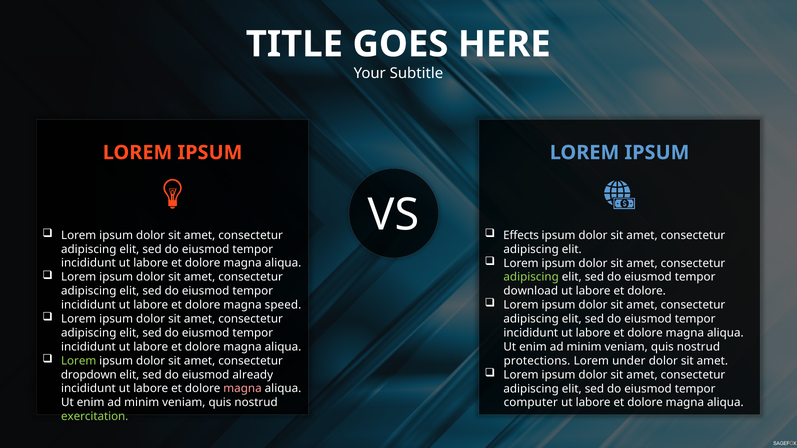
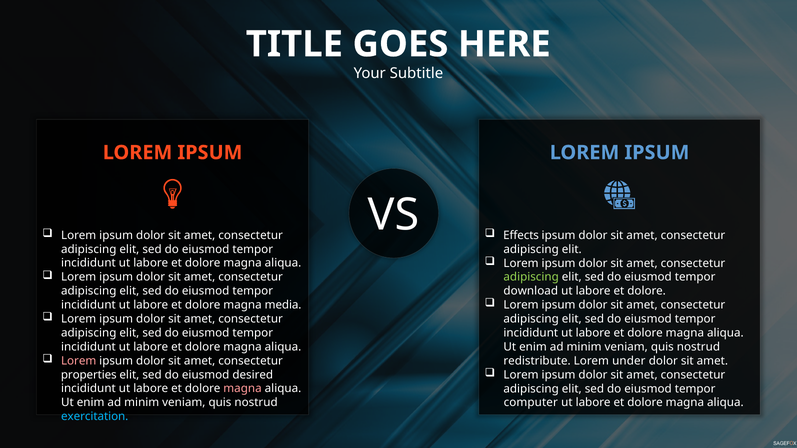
speed: speed -> media (283, 305)
Lorem colour: light green -> pink (79, 361)
protections: protections -> redistribute (537, 361)
dropdown: dropdown -> properties (89, 375)
already: already -> desired (253, 375)
exercitation colour: light green -> light blue (95, 417)
